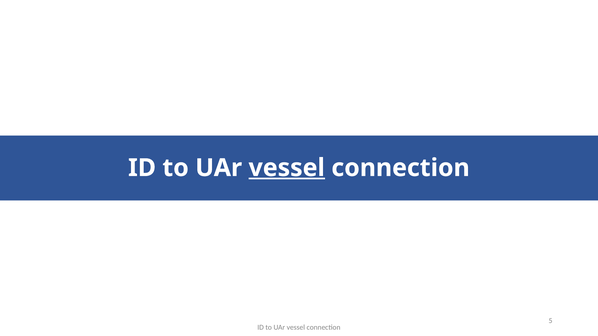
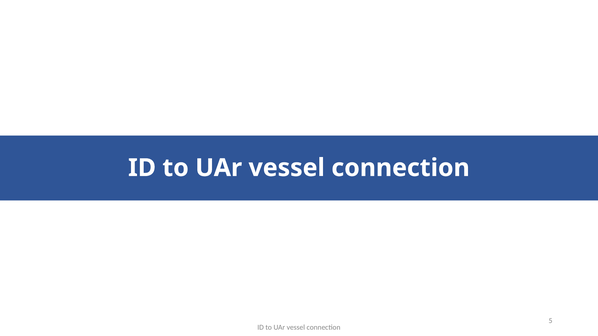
vessel underline: present -> none (287, 168)
